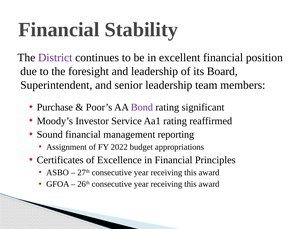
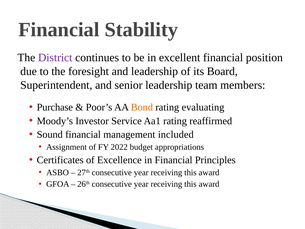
Bond colour: purple -> orange (142, 107)
significant: significant -> evaluating (203, 107)
reporting: reporting -> included (176, 134)
